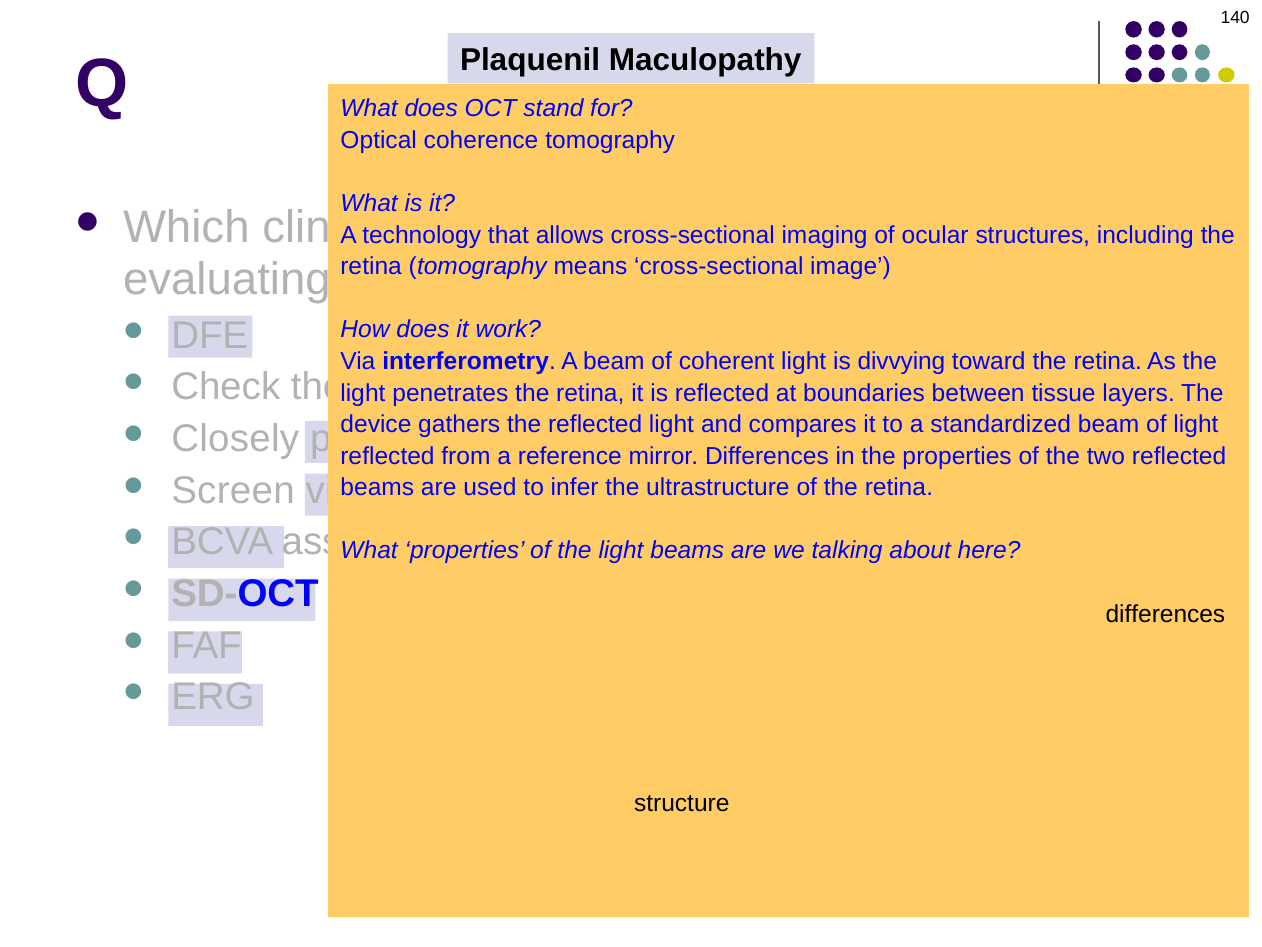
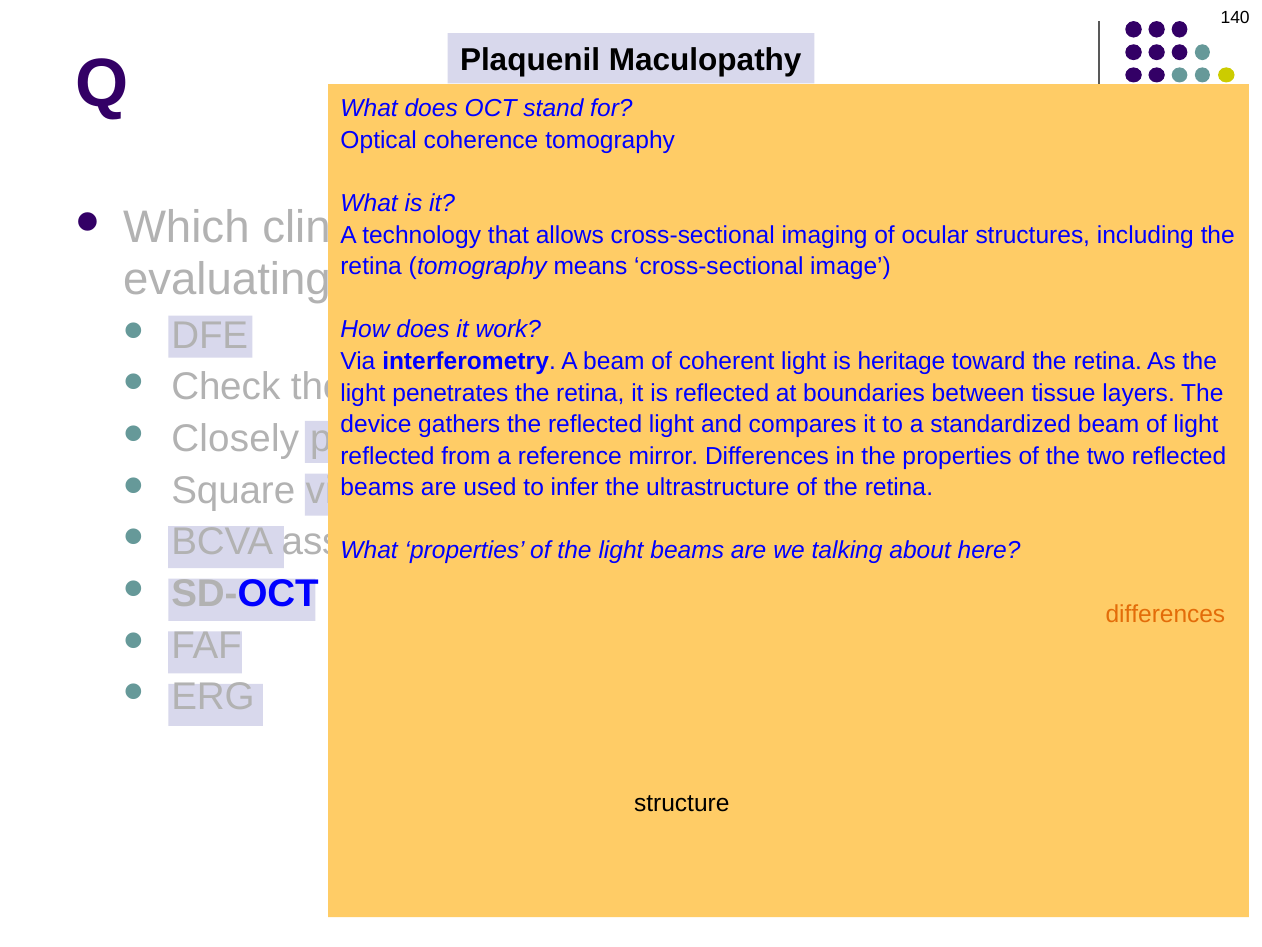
divvying: divvying -> heritage (901, 361)
Screen: Screen -> Square (233, 490)
differences colour: black -> orange (1165, 614)
